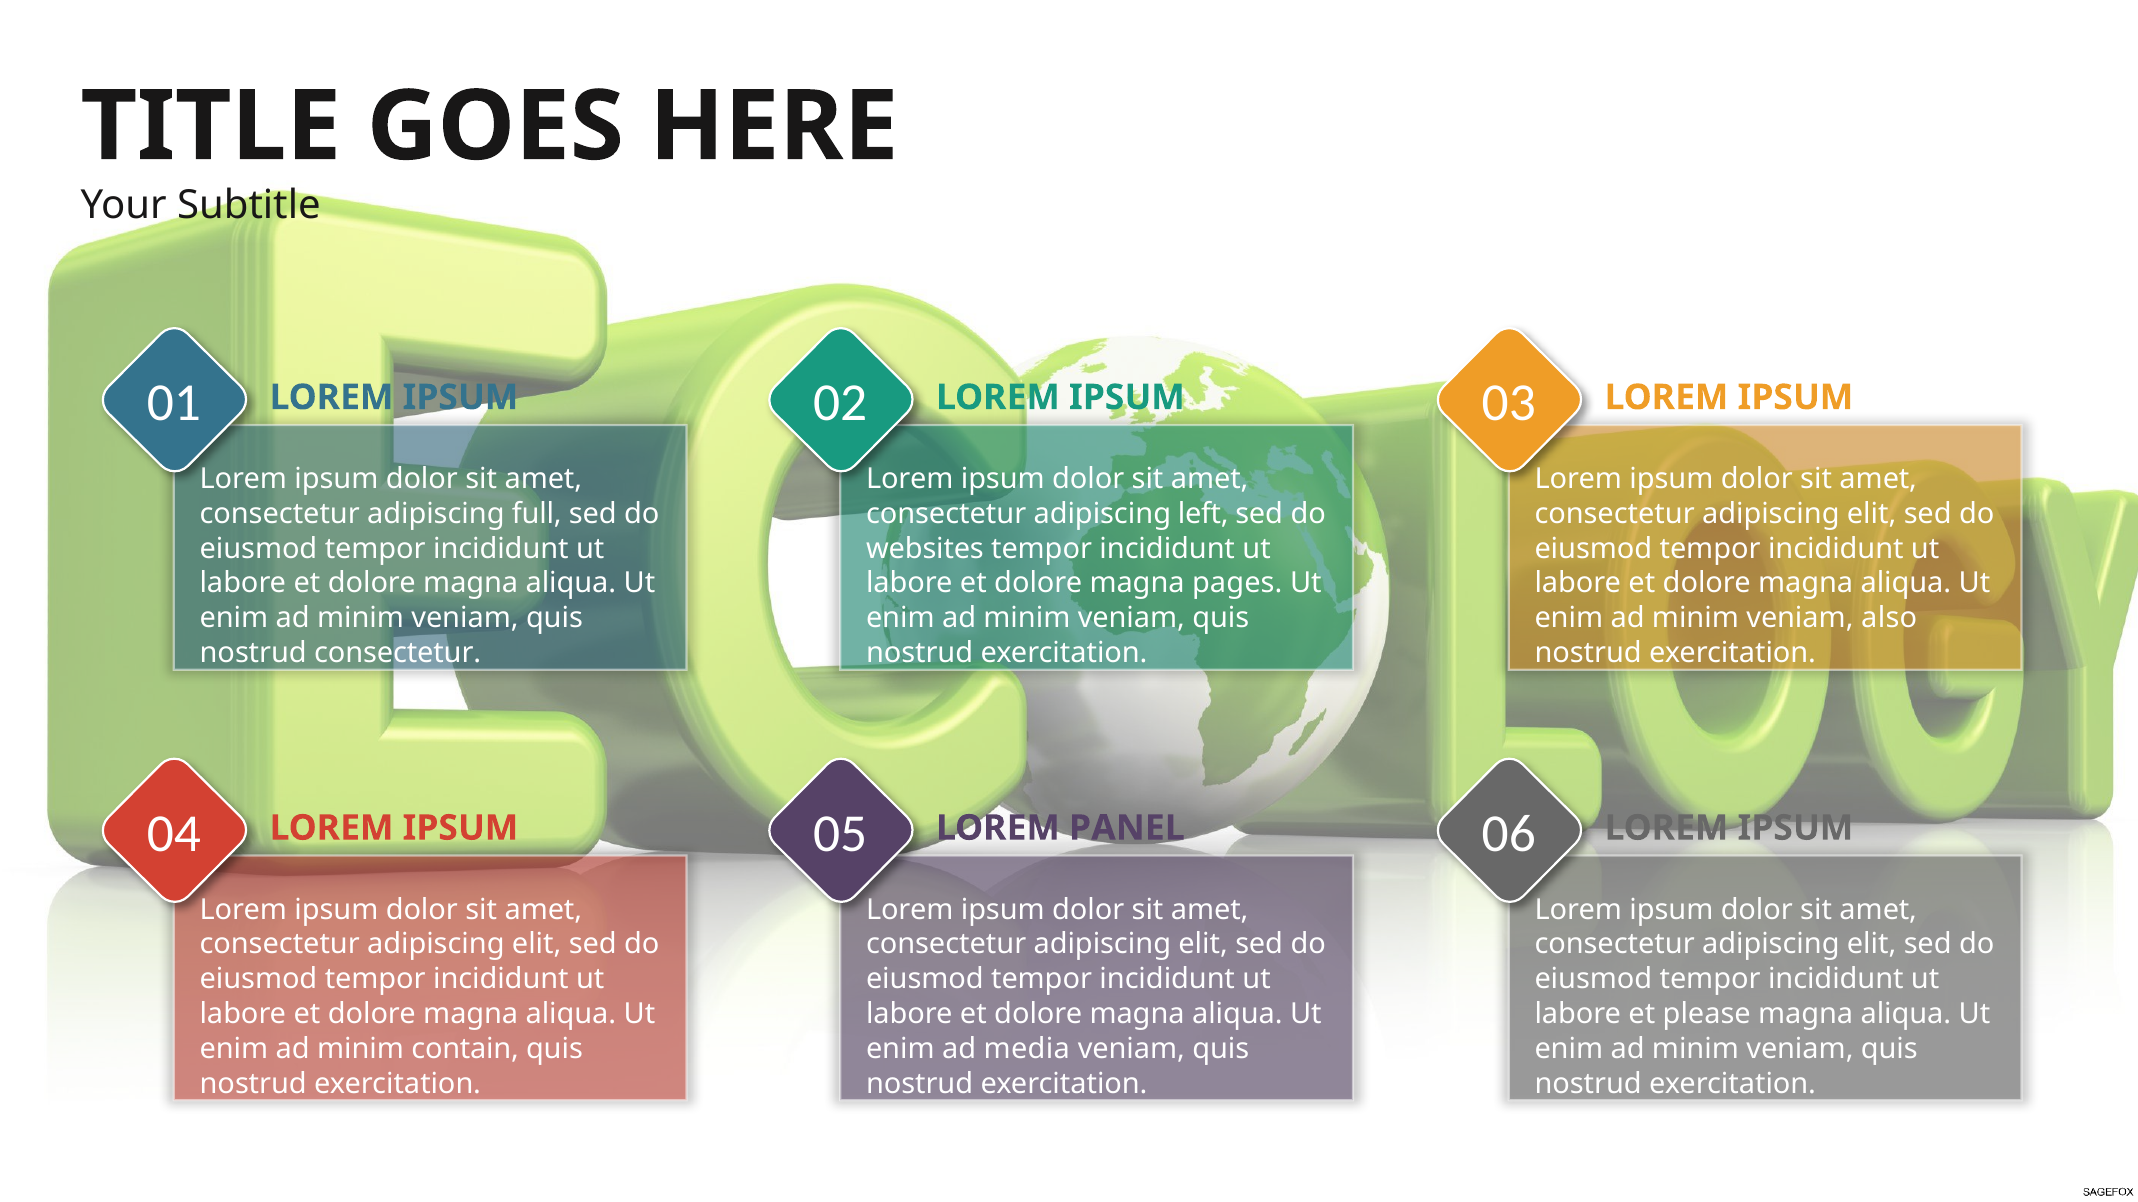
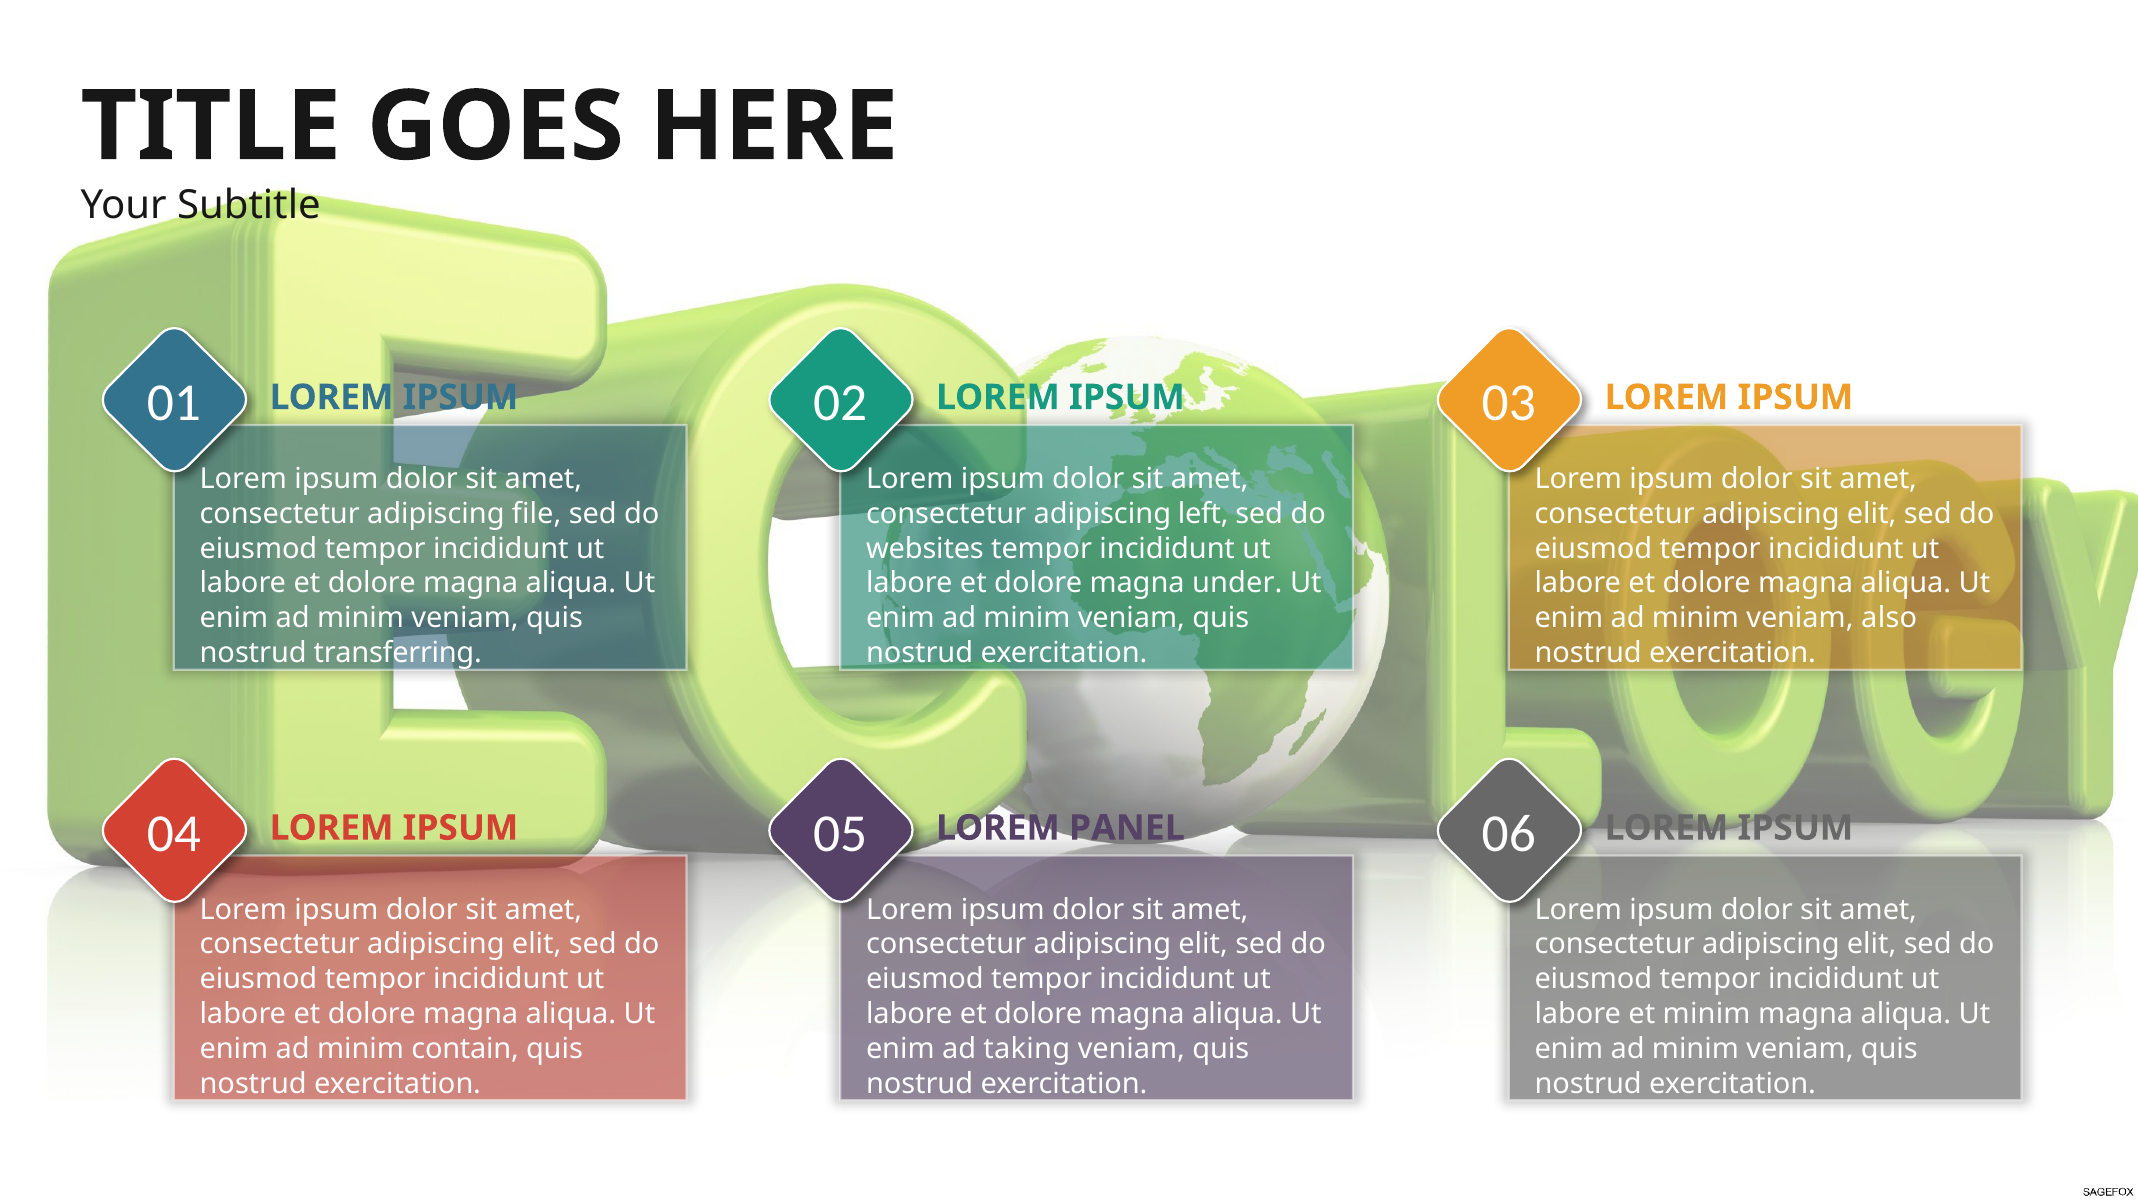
full: full -> file (537, 514)
pages: pages -> under (1237, 584)
nostrud consectetur: consectetur -> transferring (398, 653)
et please: please -> minim (1707, 1014)
media: media -> taking (1027, 1049)
